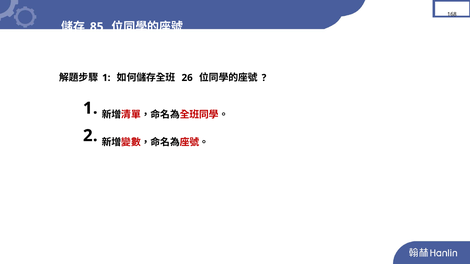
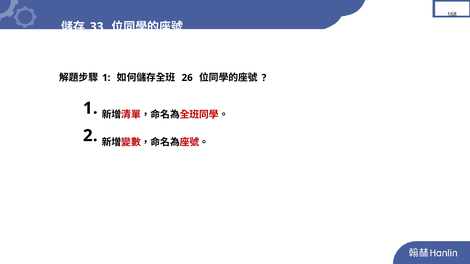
85: 85 -> 33 (97, 27)
